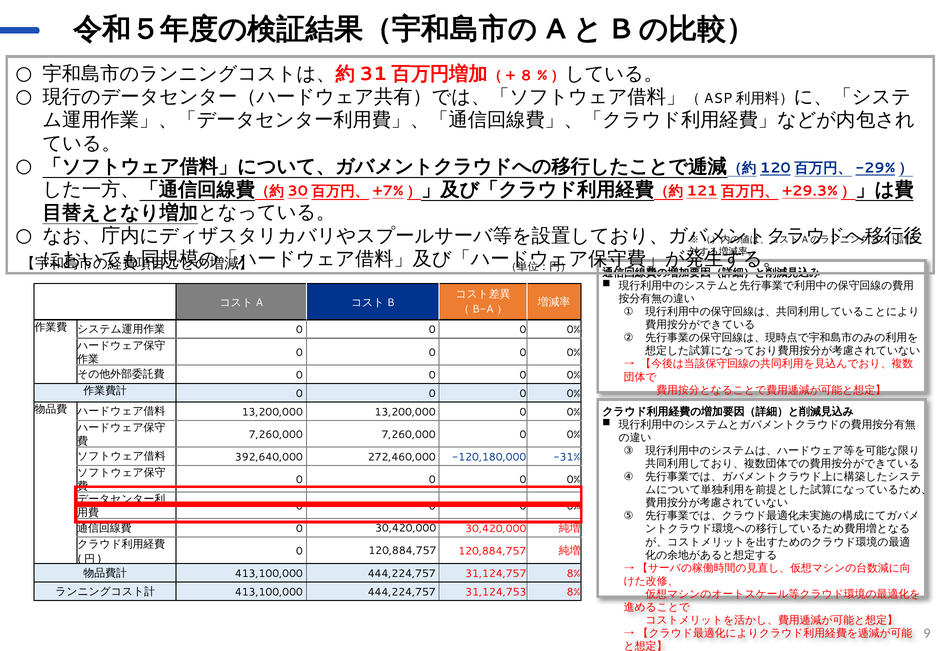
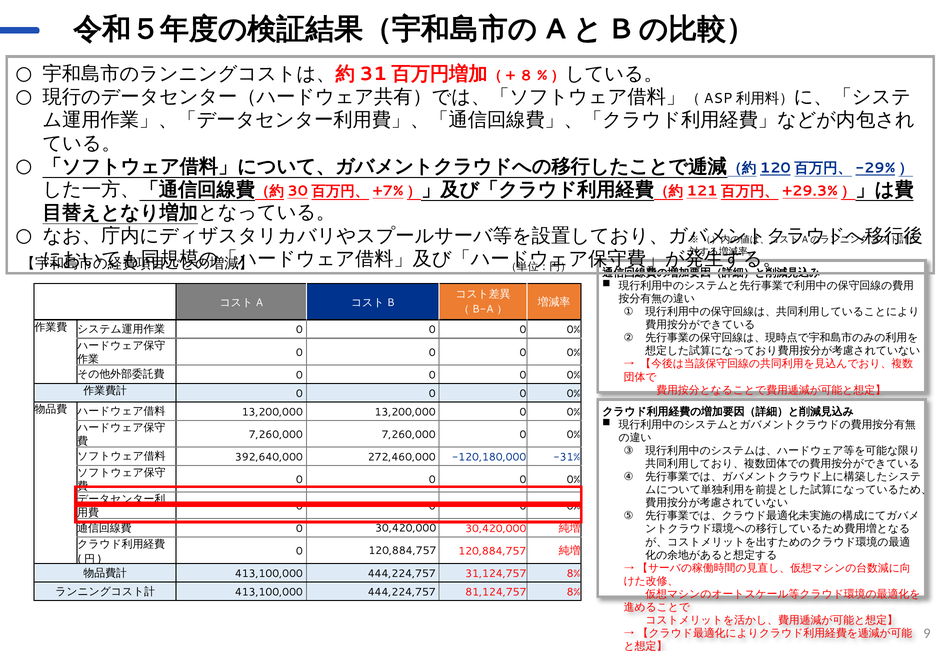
31,124,753: 31,124,753 -> 81,124,757 (496, 592)
